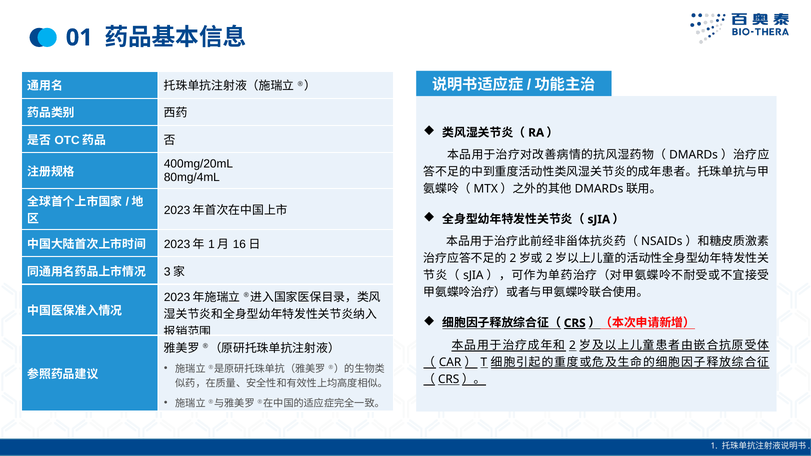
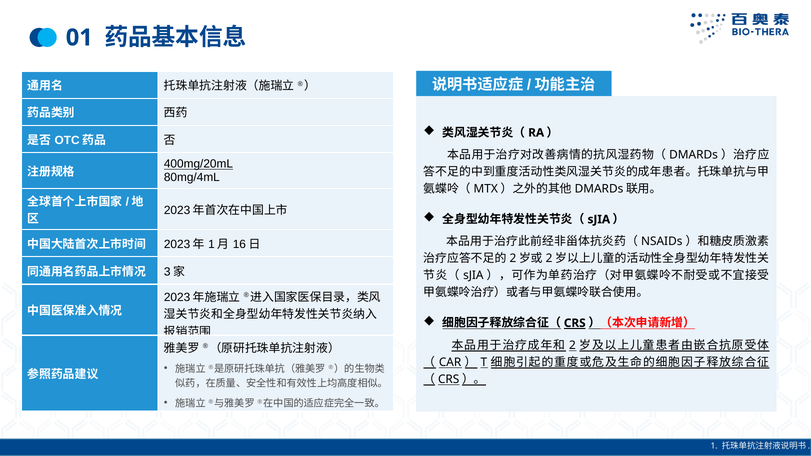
400mg/20mL underline: none -> present (198, 164)
